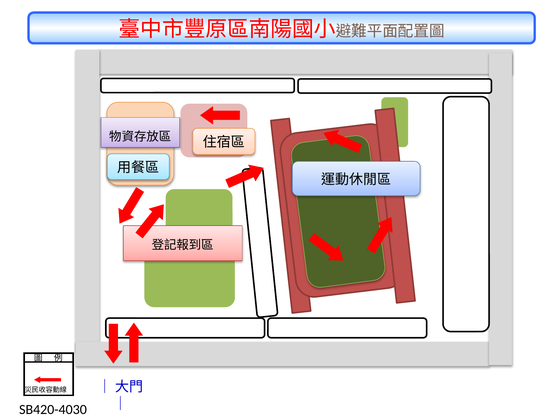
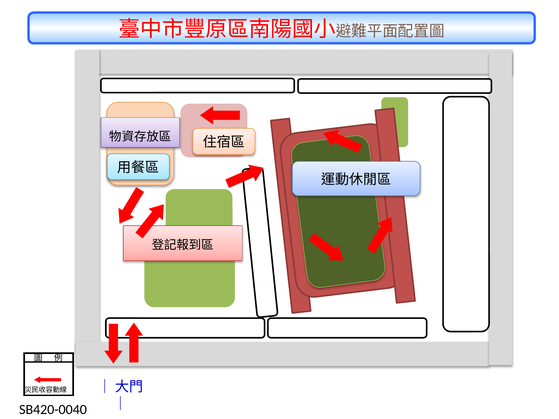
SB420-4030: SB420-4030 -> SB420-0040 (53, 410)
